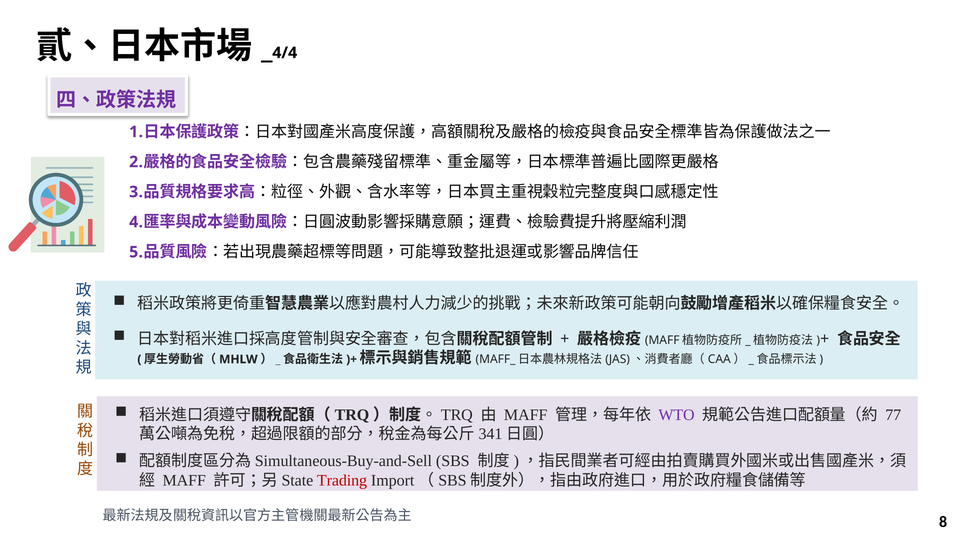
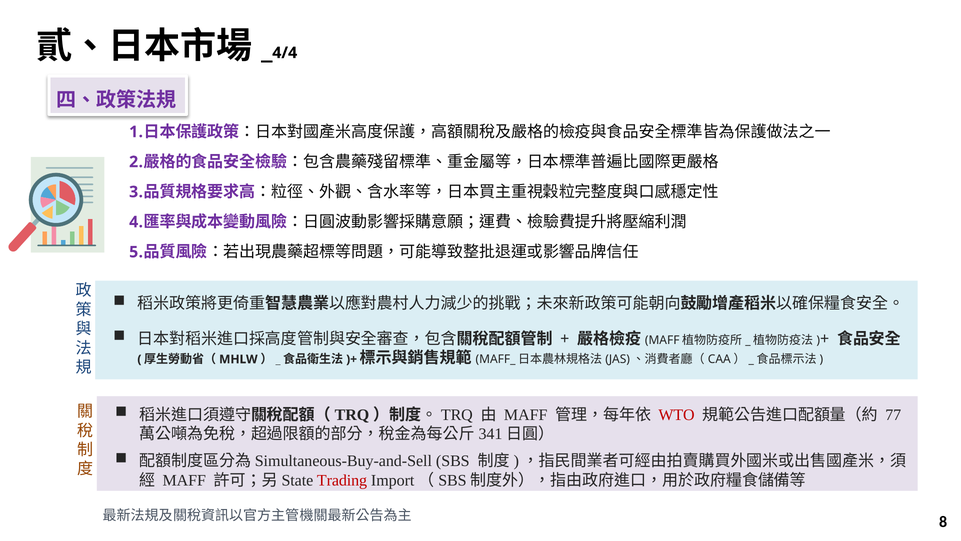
WTO colour: purple -> red (676, 414)
